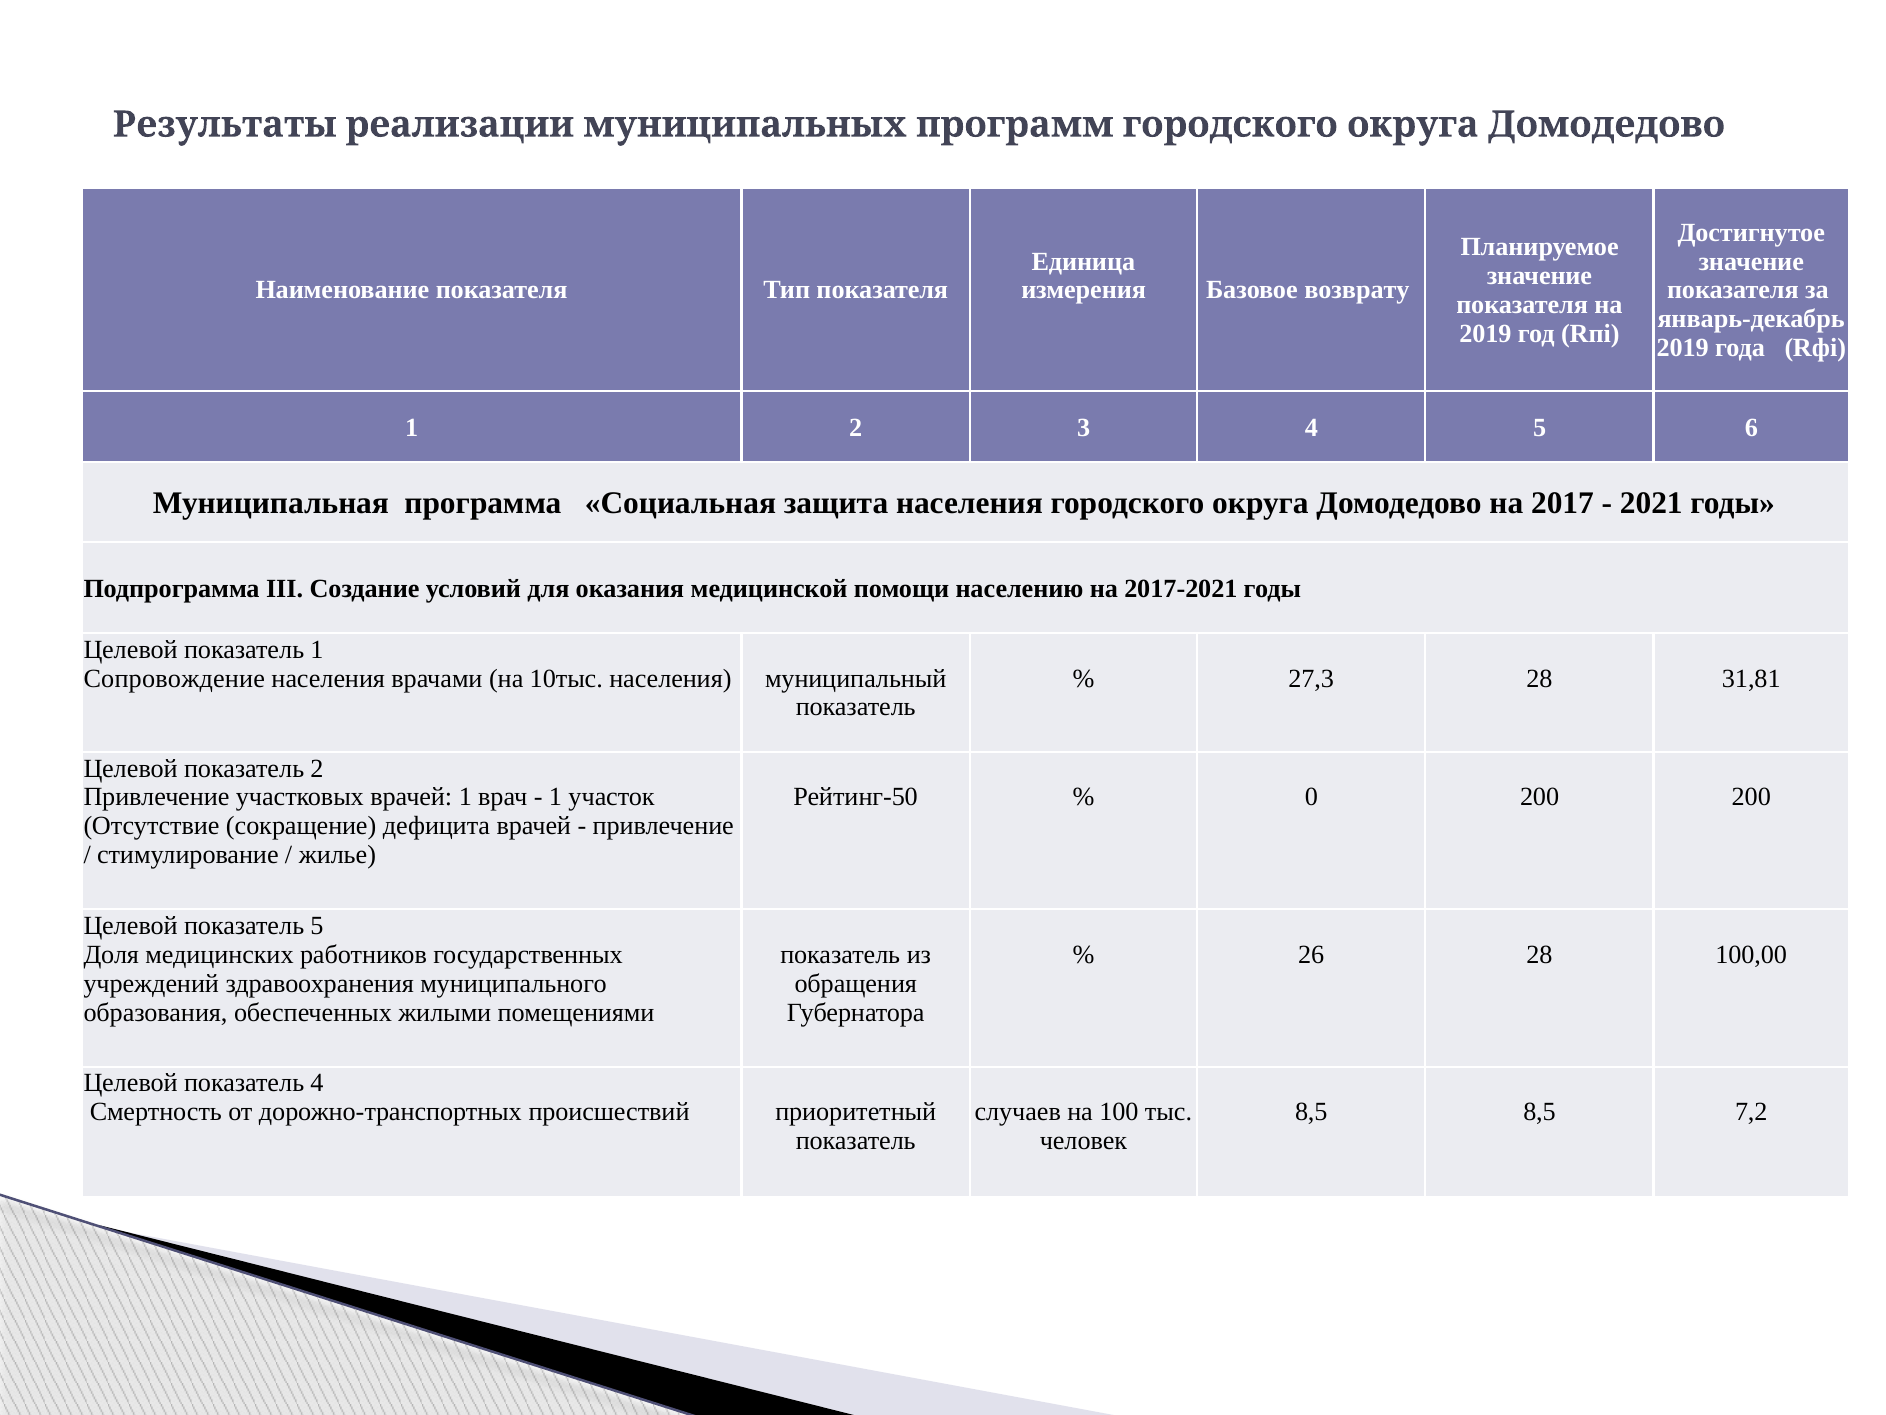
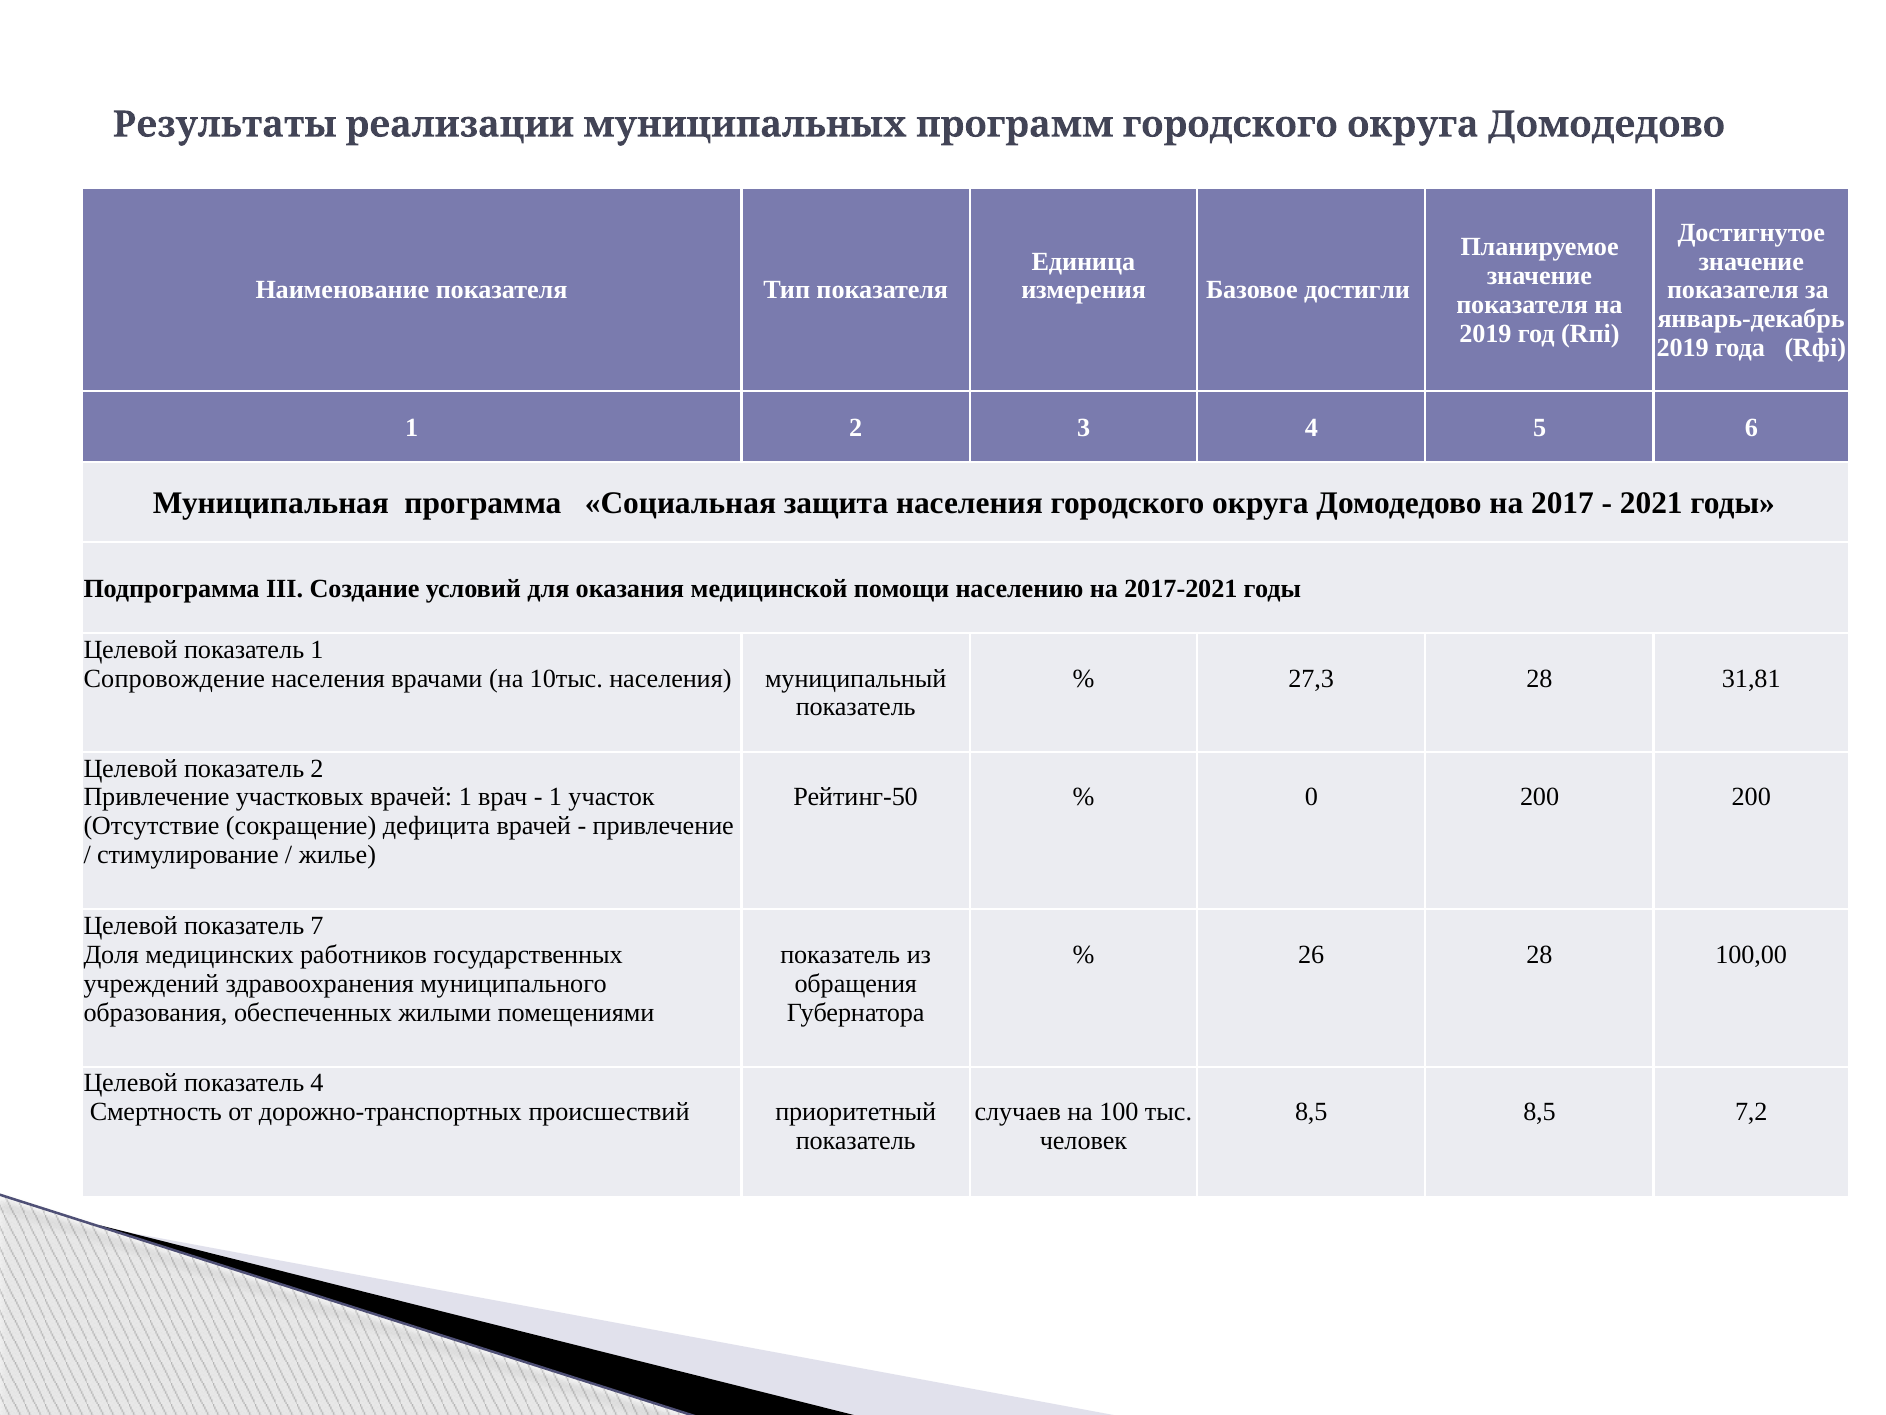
возврату: возврату -> достигли (1357, 290)
показатель 5: 5 -> 7 (317, 925)
